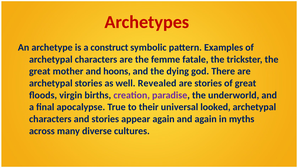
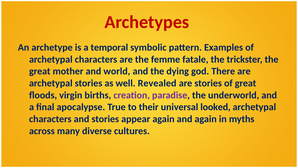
construct: construct -> temporal (109, 47)
hoons: hoons -> world (117, 71)
